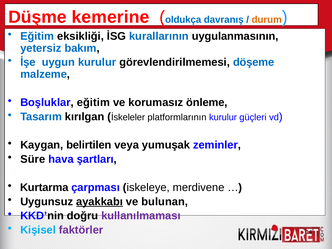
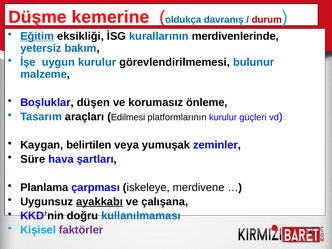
durum colour: orange -> red (267, 20)
Eğitim underline: none -> present (37, 36)
uygulanmasının: uygulanmasının -> merdivenlerinde (235, 36)
döşeme: döşeme -> bulunur (254, 62)
Boşluklar eğitim: eğitim -> düşen (93, 103)
kırılgan: kırılgan -> araçları (85, 117)
İskeleler: İskeleler -> Edilmesi (128, 117)
Kurtarma: Kurtarma -> Planlama (44, 188)
bulunan: bulunan -> çalışana (165, 202)
kullanılmaması colour: purple -> blue (141, 216)
